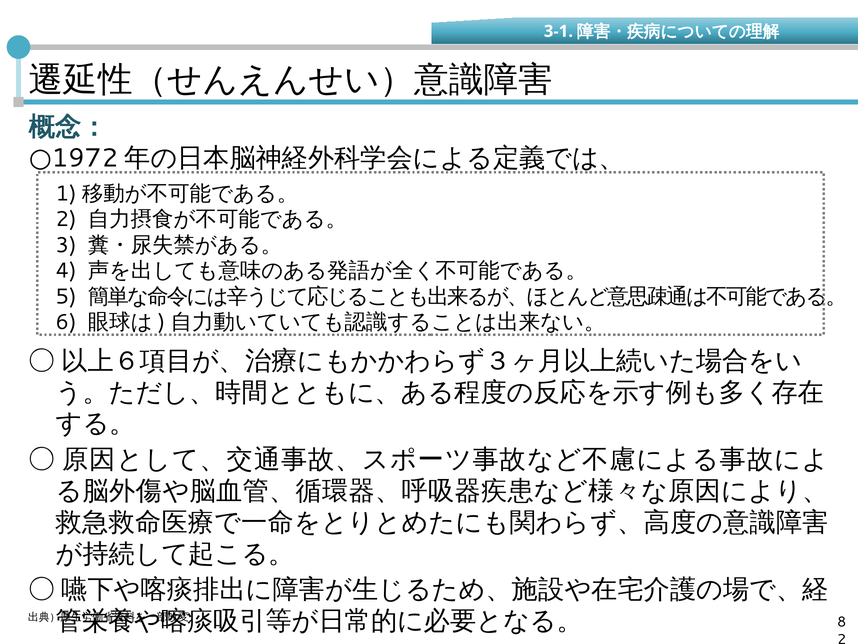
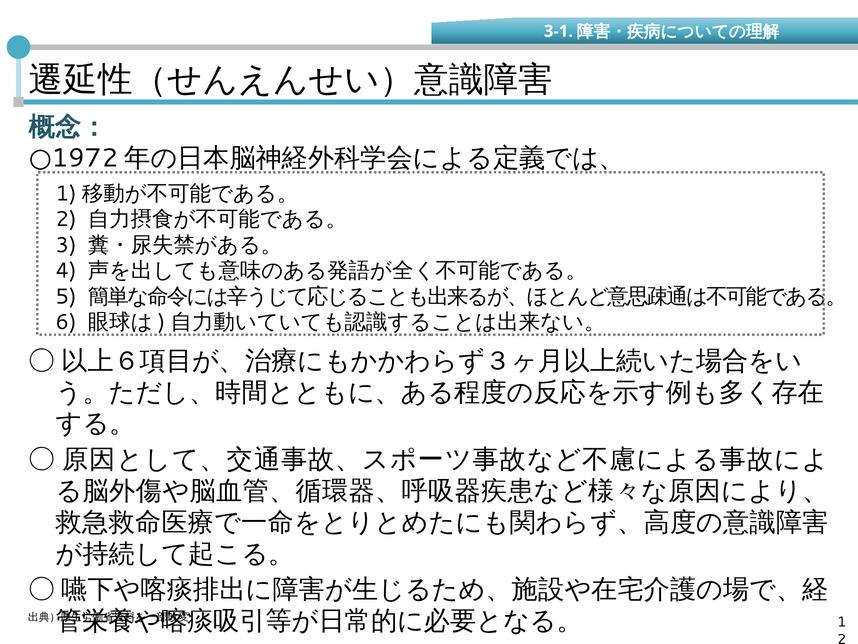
8: 8 -> 1 (842, 622)
